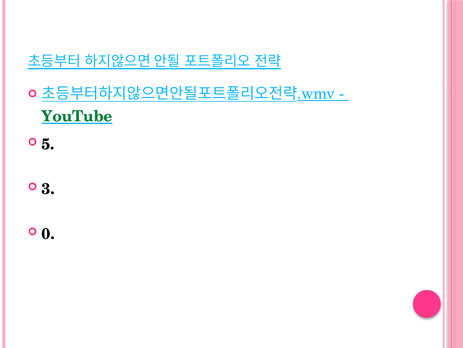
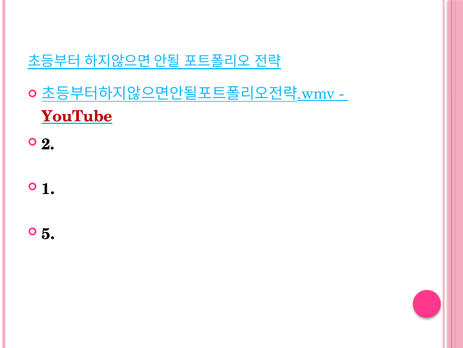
YouTube colour: green -> red (77, 116)
5: 5 -> 2 (48, 144)
3: 3 -> 1 (48, 189)
0: 0 -> 5 (48, 233)
